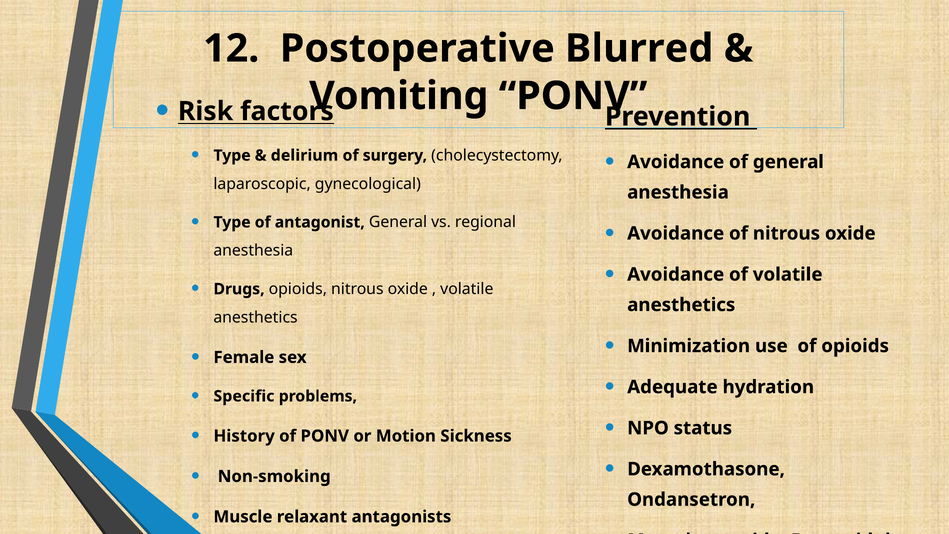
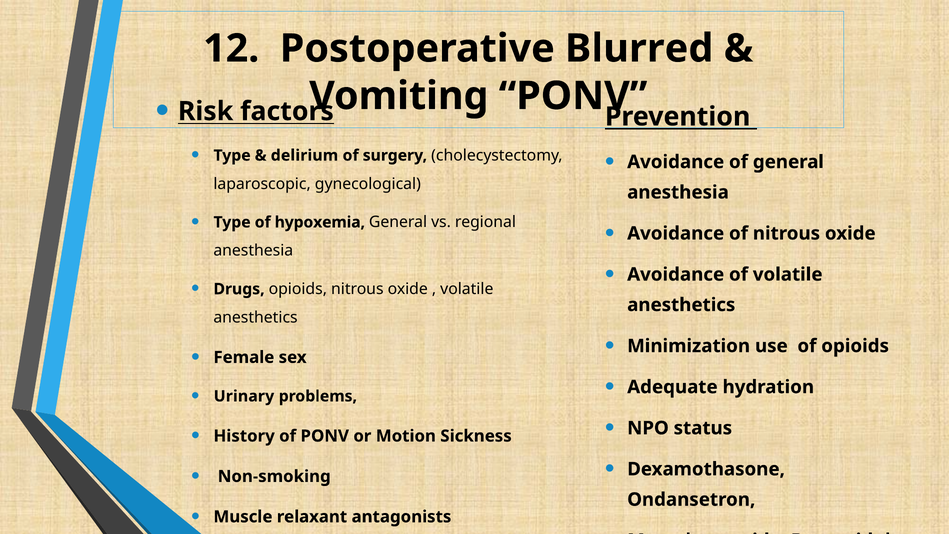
antagonist: antagonist -> hypoxemia (320, 222)
Specific: Specific -> Urinary (244, 396)
